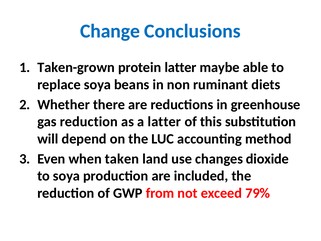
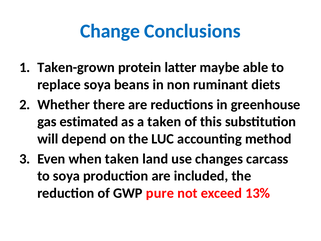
gas reduction: reduction -> estimated (89, 122)
a latter: latter -> taken (164, 122)
dioxide: dioxide -> carcass (267, 159)
from: from -> pure (160, 193)
79%: 79% -> 13% (258, 193)
